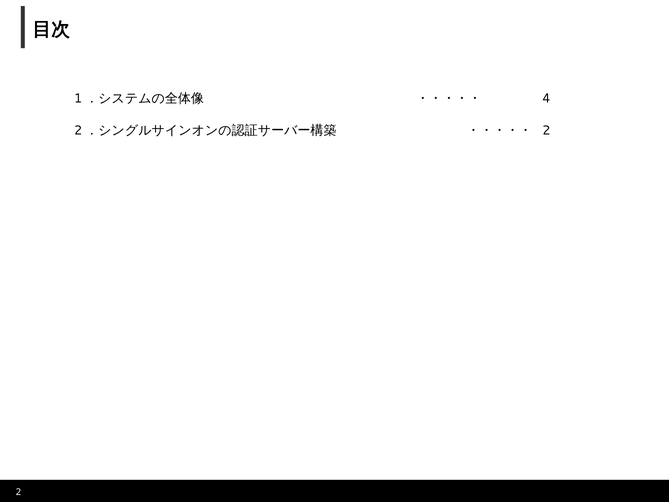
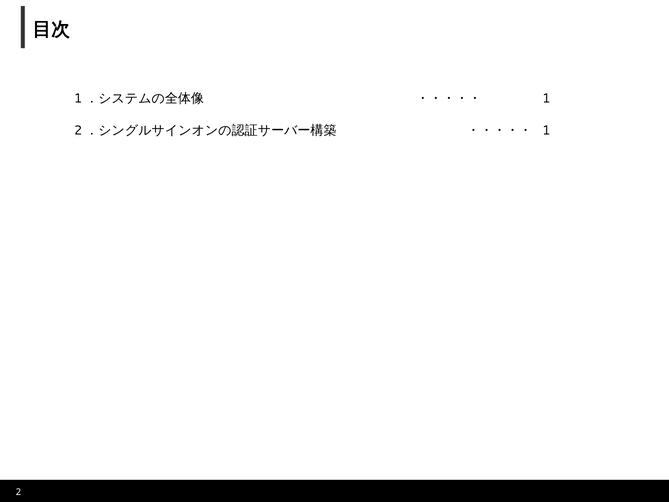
4: 4 -> 1 (546, 98)
2: 2 -> 1 (546, 130)
